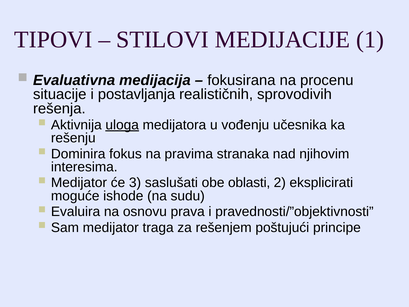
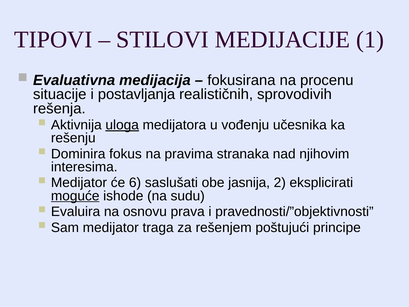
3: 3 -> 6 (135, 183)
oblasti: oblasti -> jasnija (249, 183)
moguće underline: none -> present (75, 196)
